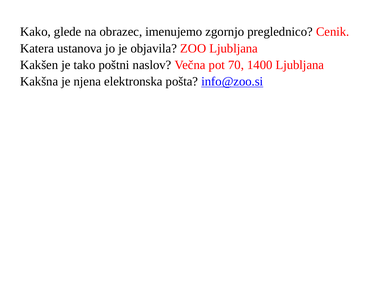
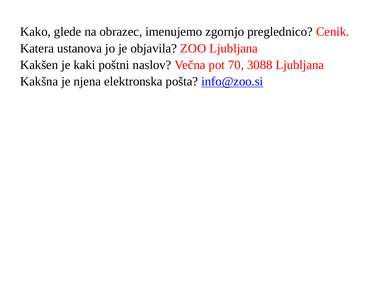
tako: tako -> kaki (85, 65)
1400: 1400 -> 3088 (260, 65)
